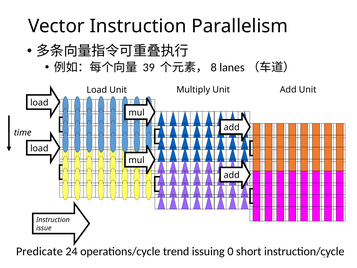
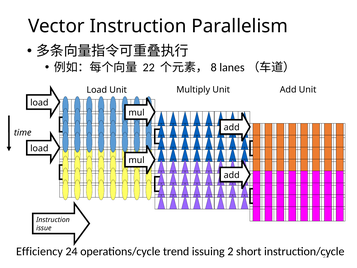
39: 39 -> 22 (149, 67)
Predicate: Predicate -> Efficiency (39, 251)
0: 0 -> 2 (230, 251)
